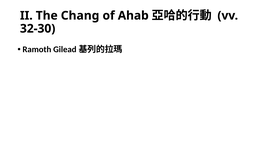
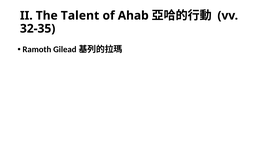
Chang: Chang -> Talent (80, 16)
32-30: 32-30 -> 32-35 (38, 28)
